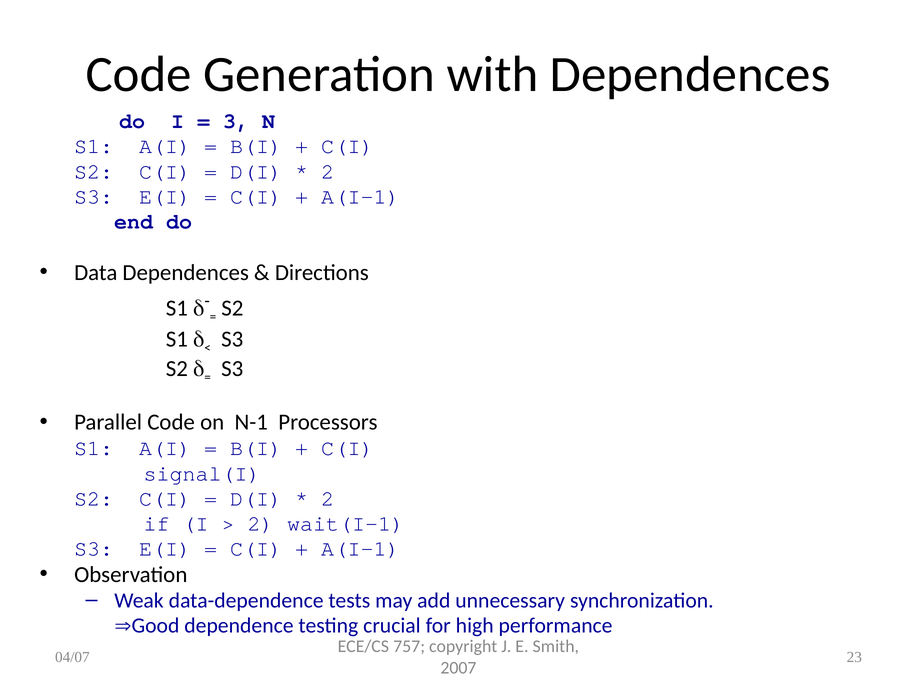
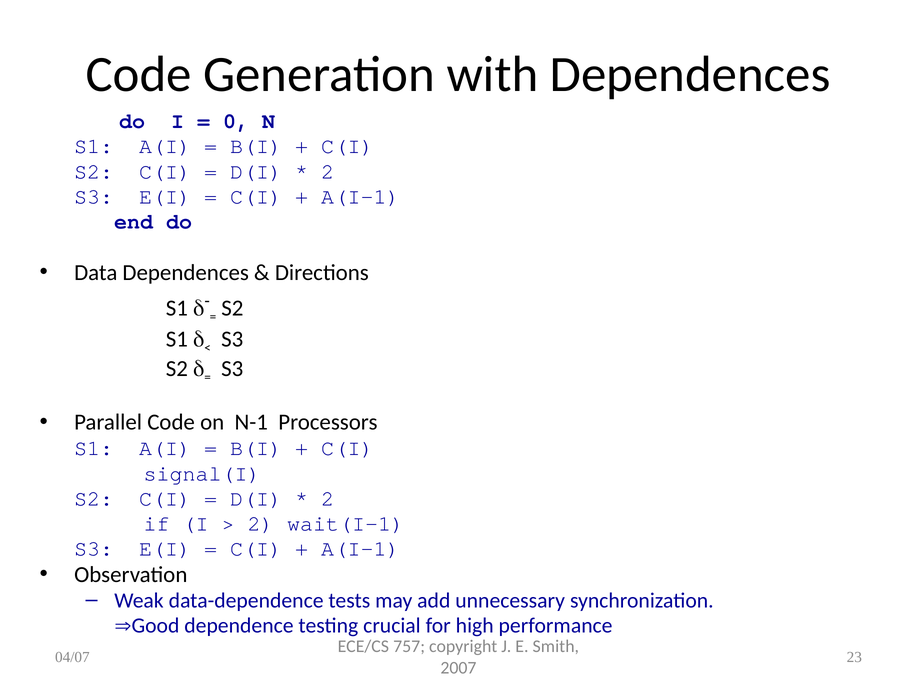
3: 3 -> 0 (236, 121)
